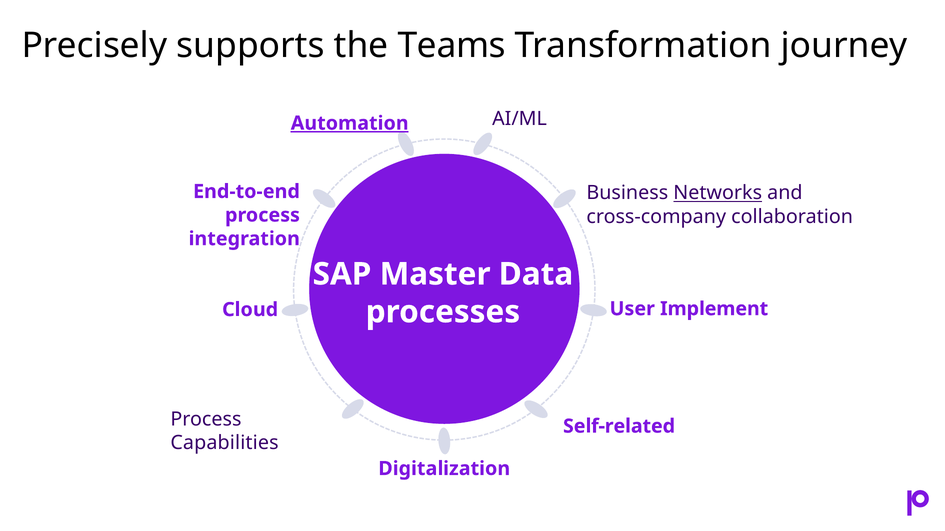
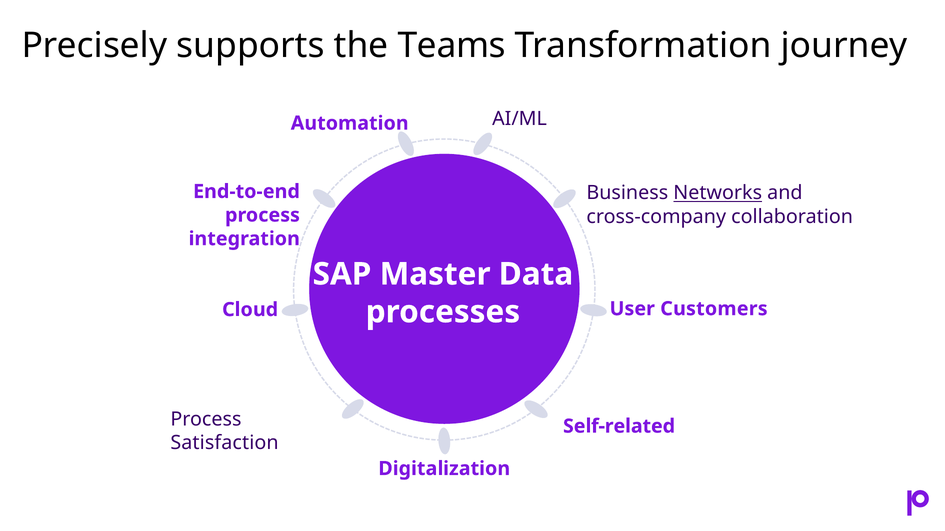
Automation underline: present -> none (350, 123)
Implement: Implement -> Customers (714, 309)
Capabilities: Capabilities -> Satisfaction (225, 443)
